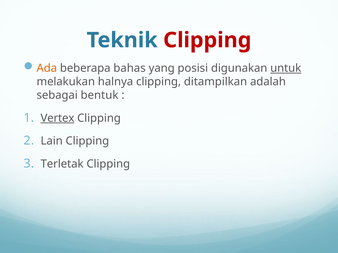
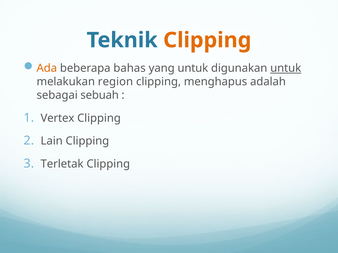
Clipping colour: red -> orange (207, 40)
yang posisi: posisi -> untuk (193, 68)
halnya: halnya -> region (115, 82)
ditampilkan: ditampilkan -> menghapus (216, 82)
bentuk: bentuk -> sebuah (100, 95)
Vertex underline: present -> none (57, 118)
